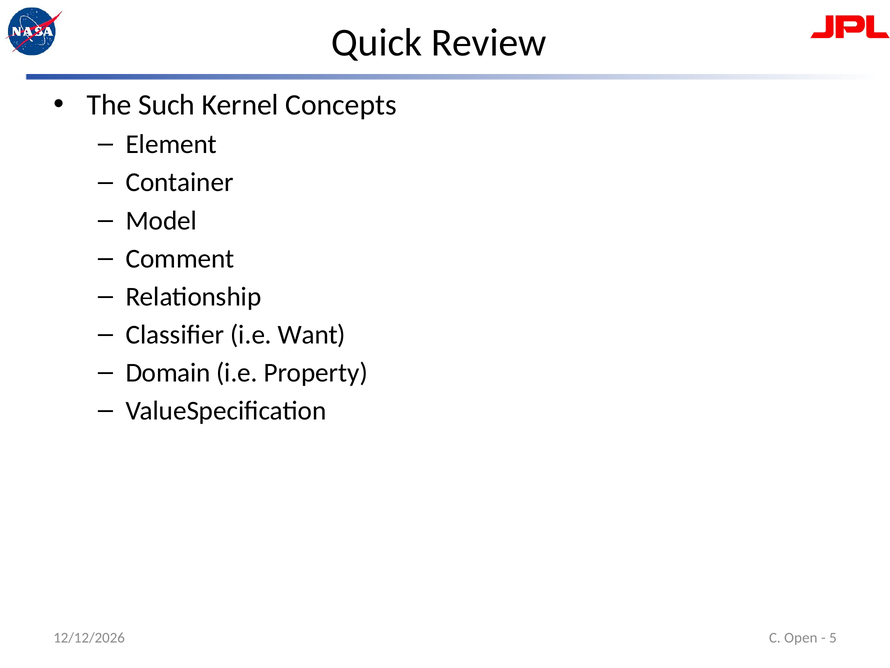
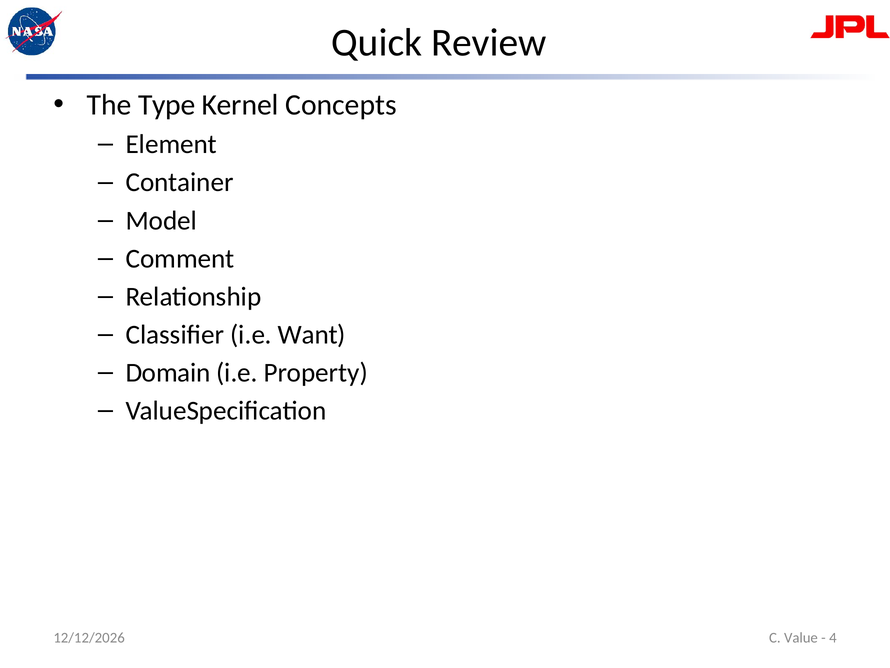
Such: Such -> Type (167, 105)
Open: Open -> Value (801, 637)
5: 5 -> 4 (833, 637)
